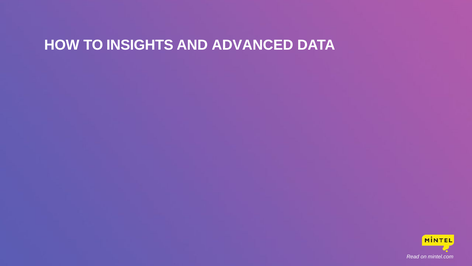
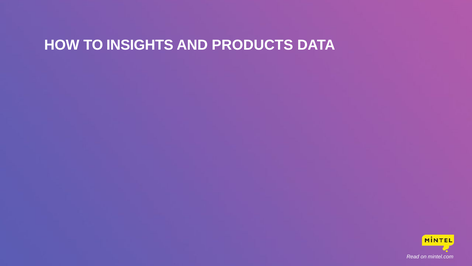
ADVANCED: ADVANCED -> PRODUCTS (252, 45)
